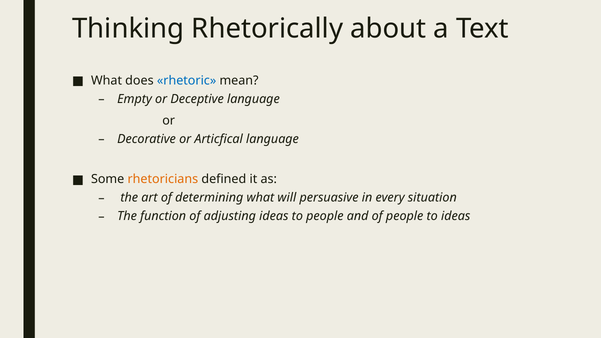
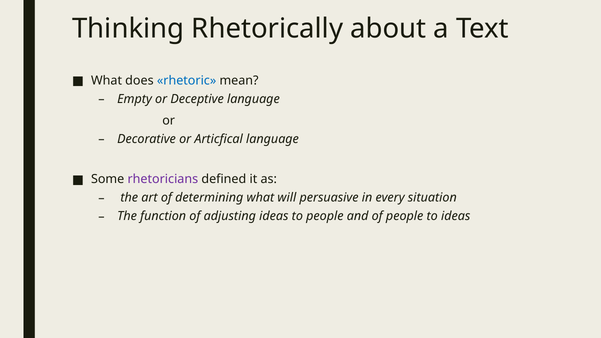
rhetoricians colour: orange -> purple (163, 179)
